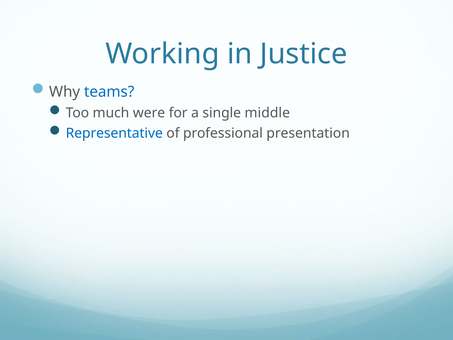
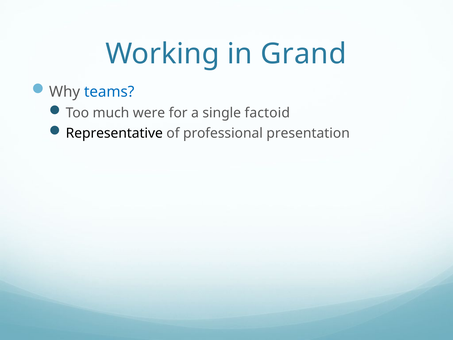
Justice: Justice -> Grand (304, 54)
middle: middle -> factoid (267, 113)
Representative colour: blue -> black (114, 133)
